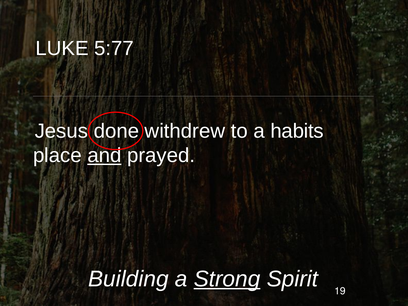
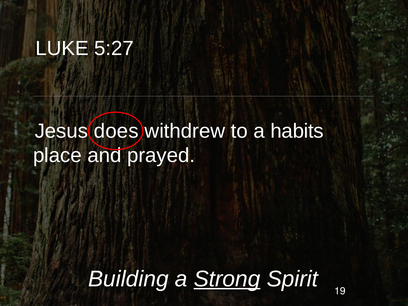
5:77: 5:77 -> 5:27 (114, 49)
done: done -> does (116, 131)
and underline: present -> none (104, 156)
